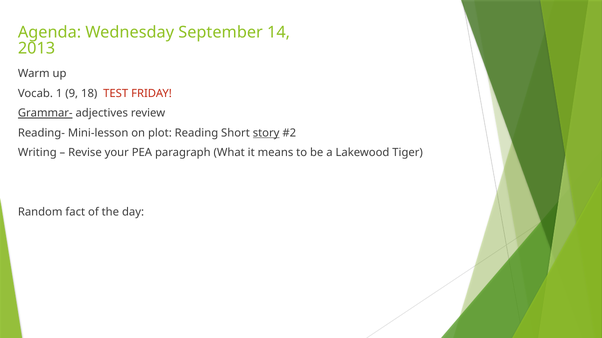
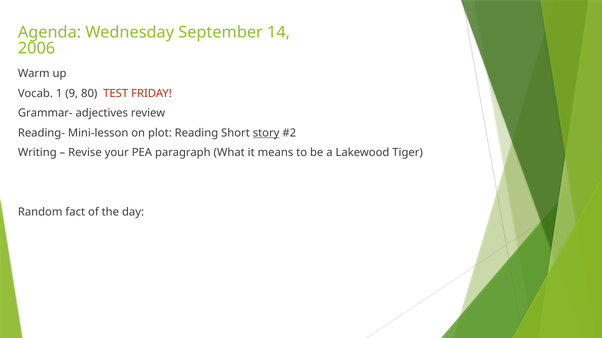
2013: 2013 -> 2006 (37, 48)
18: 18 -> 80 (89, 94)
Grammar- underline: present -> none (45, 113)
